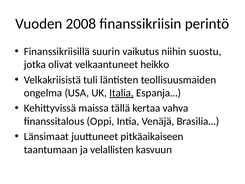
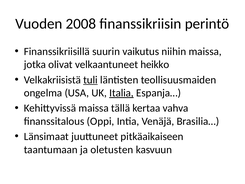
niihin suostu: suostu -> maissa (205, 51)
tuli underline: none -> present (90, 80)
velallisten: velallisten -> oletusten (112, 149)
